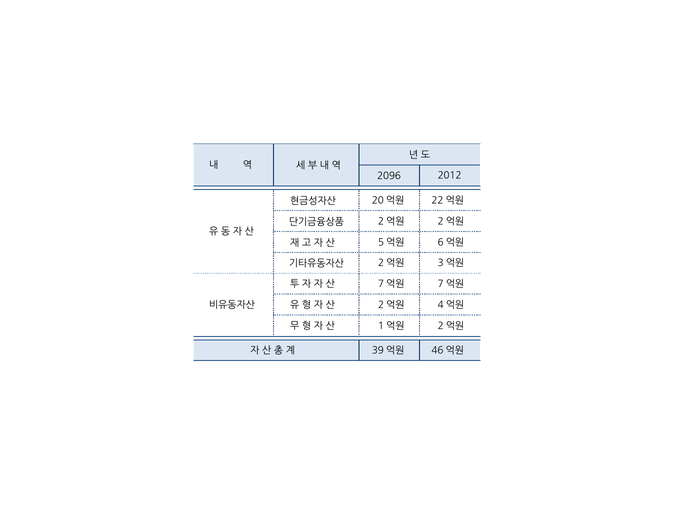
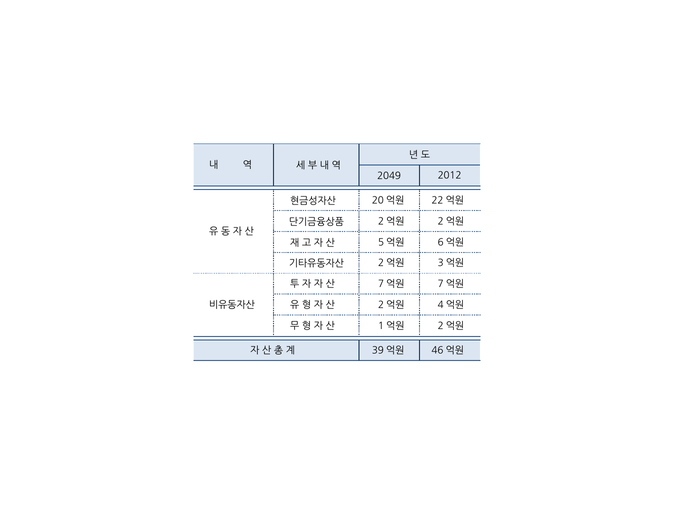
2096: 2096 -> 2049 (389, 176)
